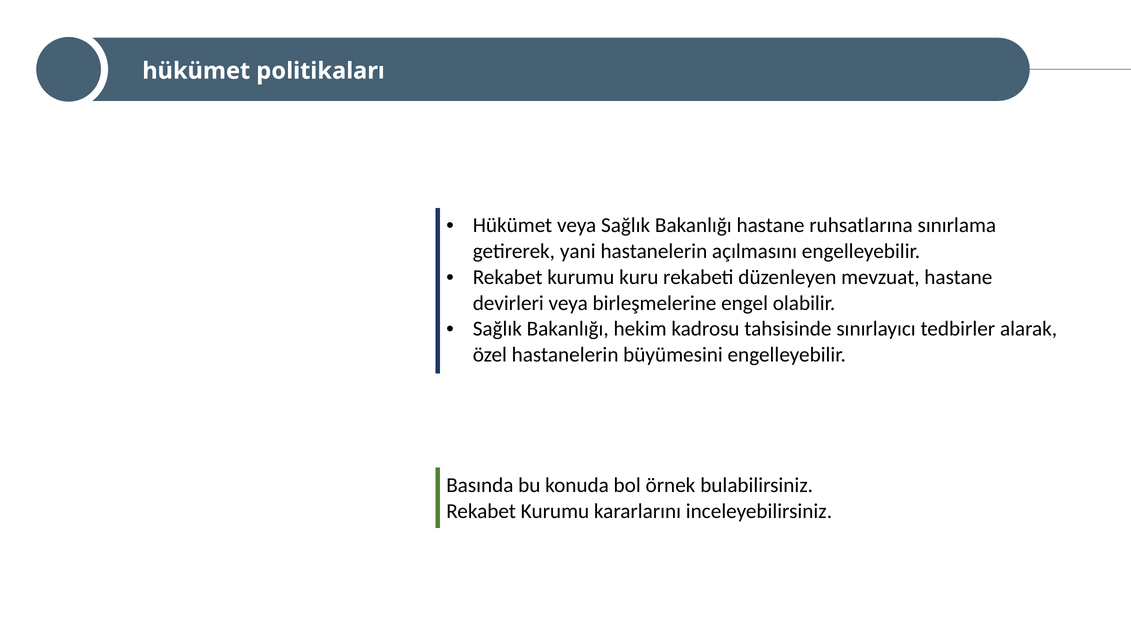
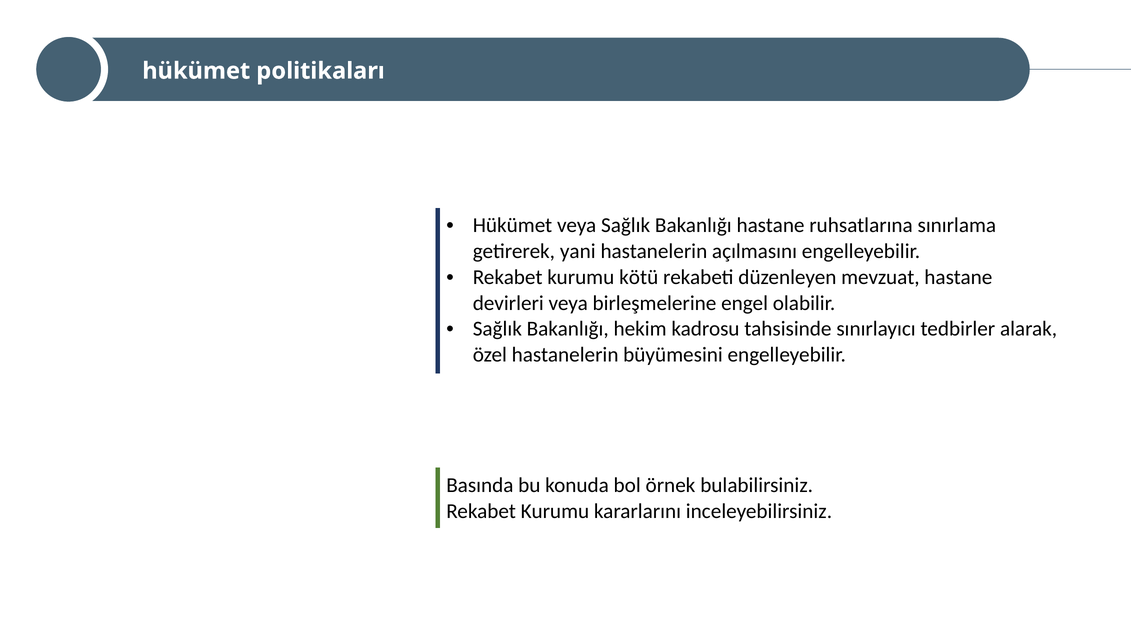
kuru: kuru -> kötü (639, 277)
